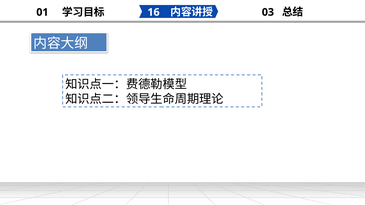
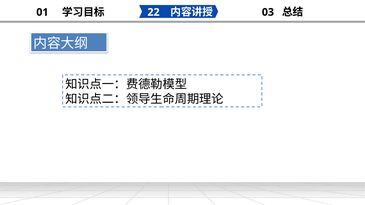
16: 16 -> 22 (154, 12)
